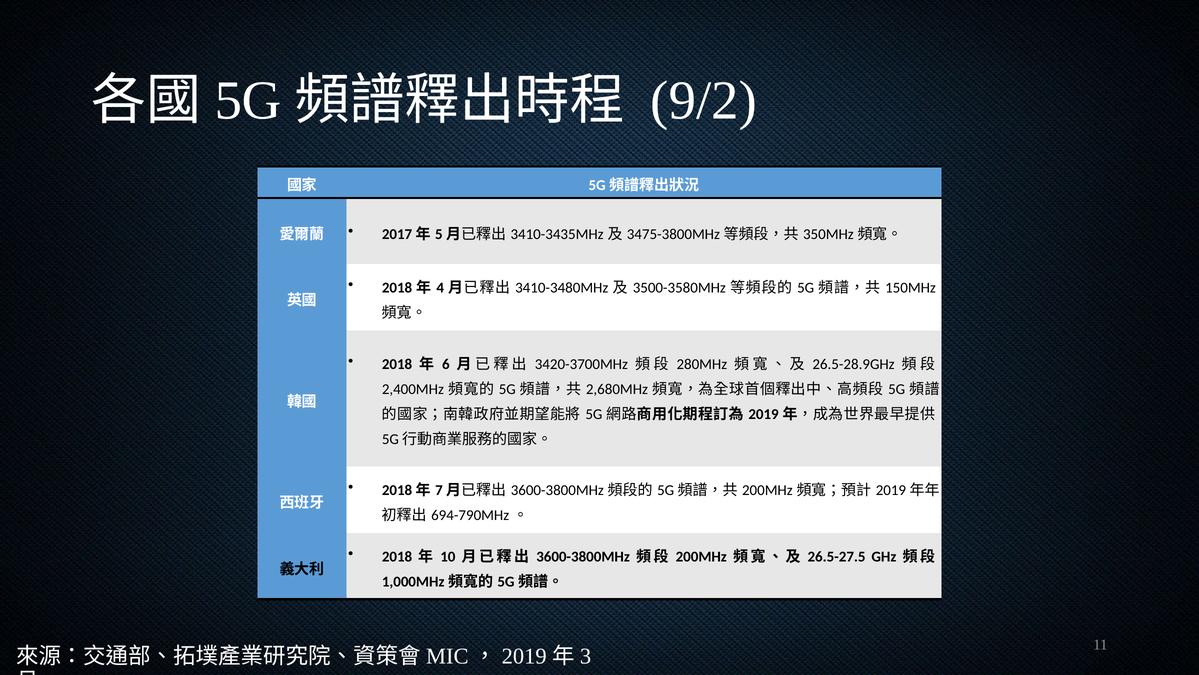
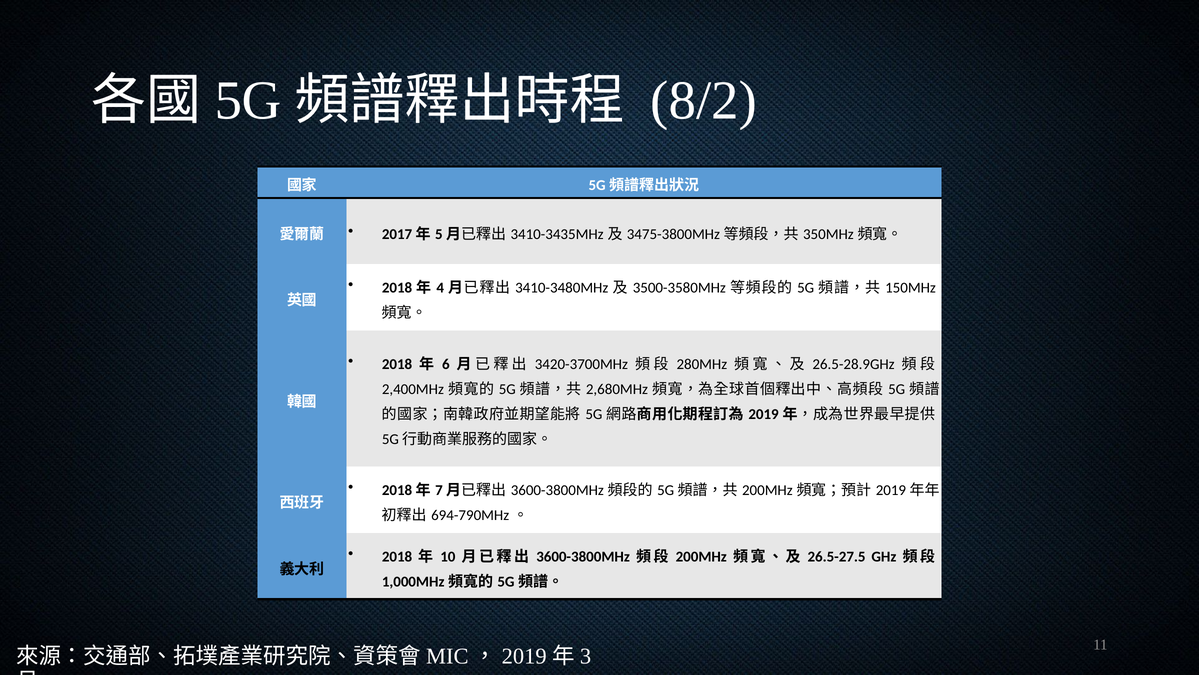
9/2: 9/2 -> 8/2 (704, 101)
